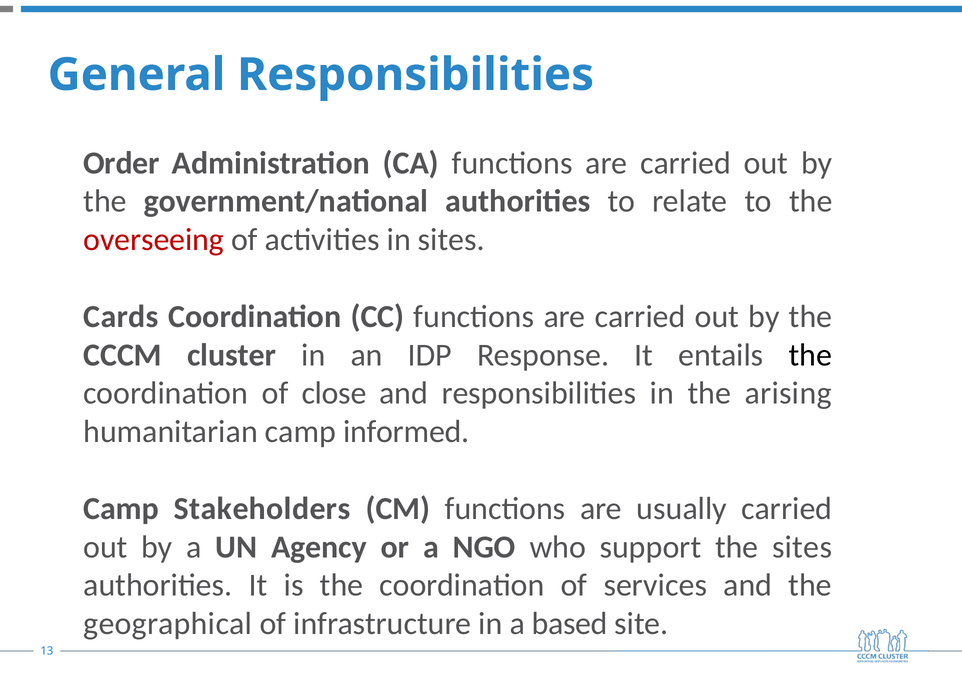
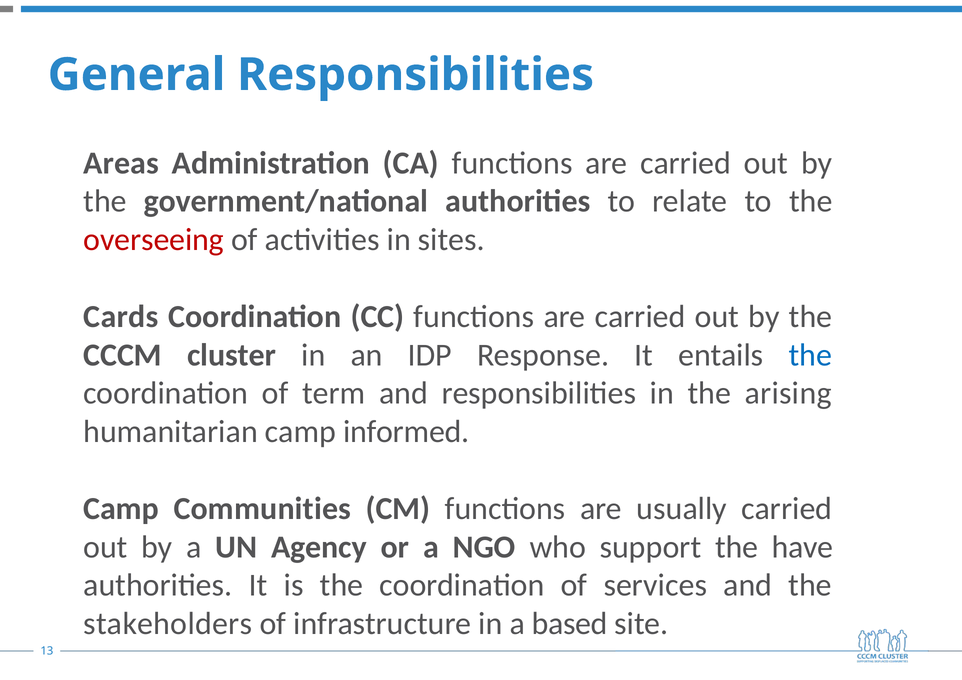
Order: Order -> Areas (121, 163)
the colour: black -> blue (810, 355)
close: close -> term (334, 393)
Stakeholders: Stakeholders -> Communities (262, 509)
the sites: sites -> have (802, 547)
geographical: geographical -> stakeholders (168, 624)
